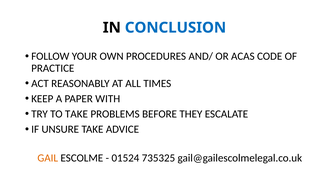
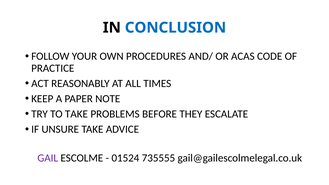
WITH: WITH -> NOTE (108, 99)
GAIL colour: orange -> purple (48, 158)
735325: 735325 -> 735555 (158, 158)
